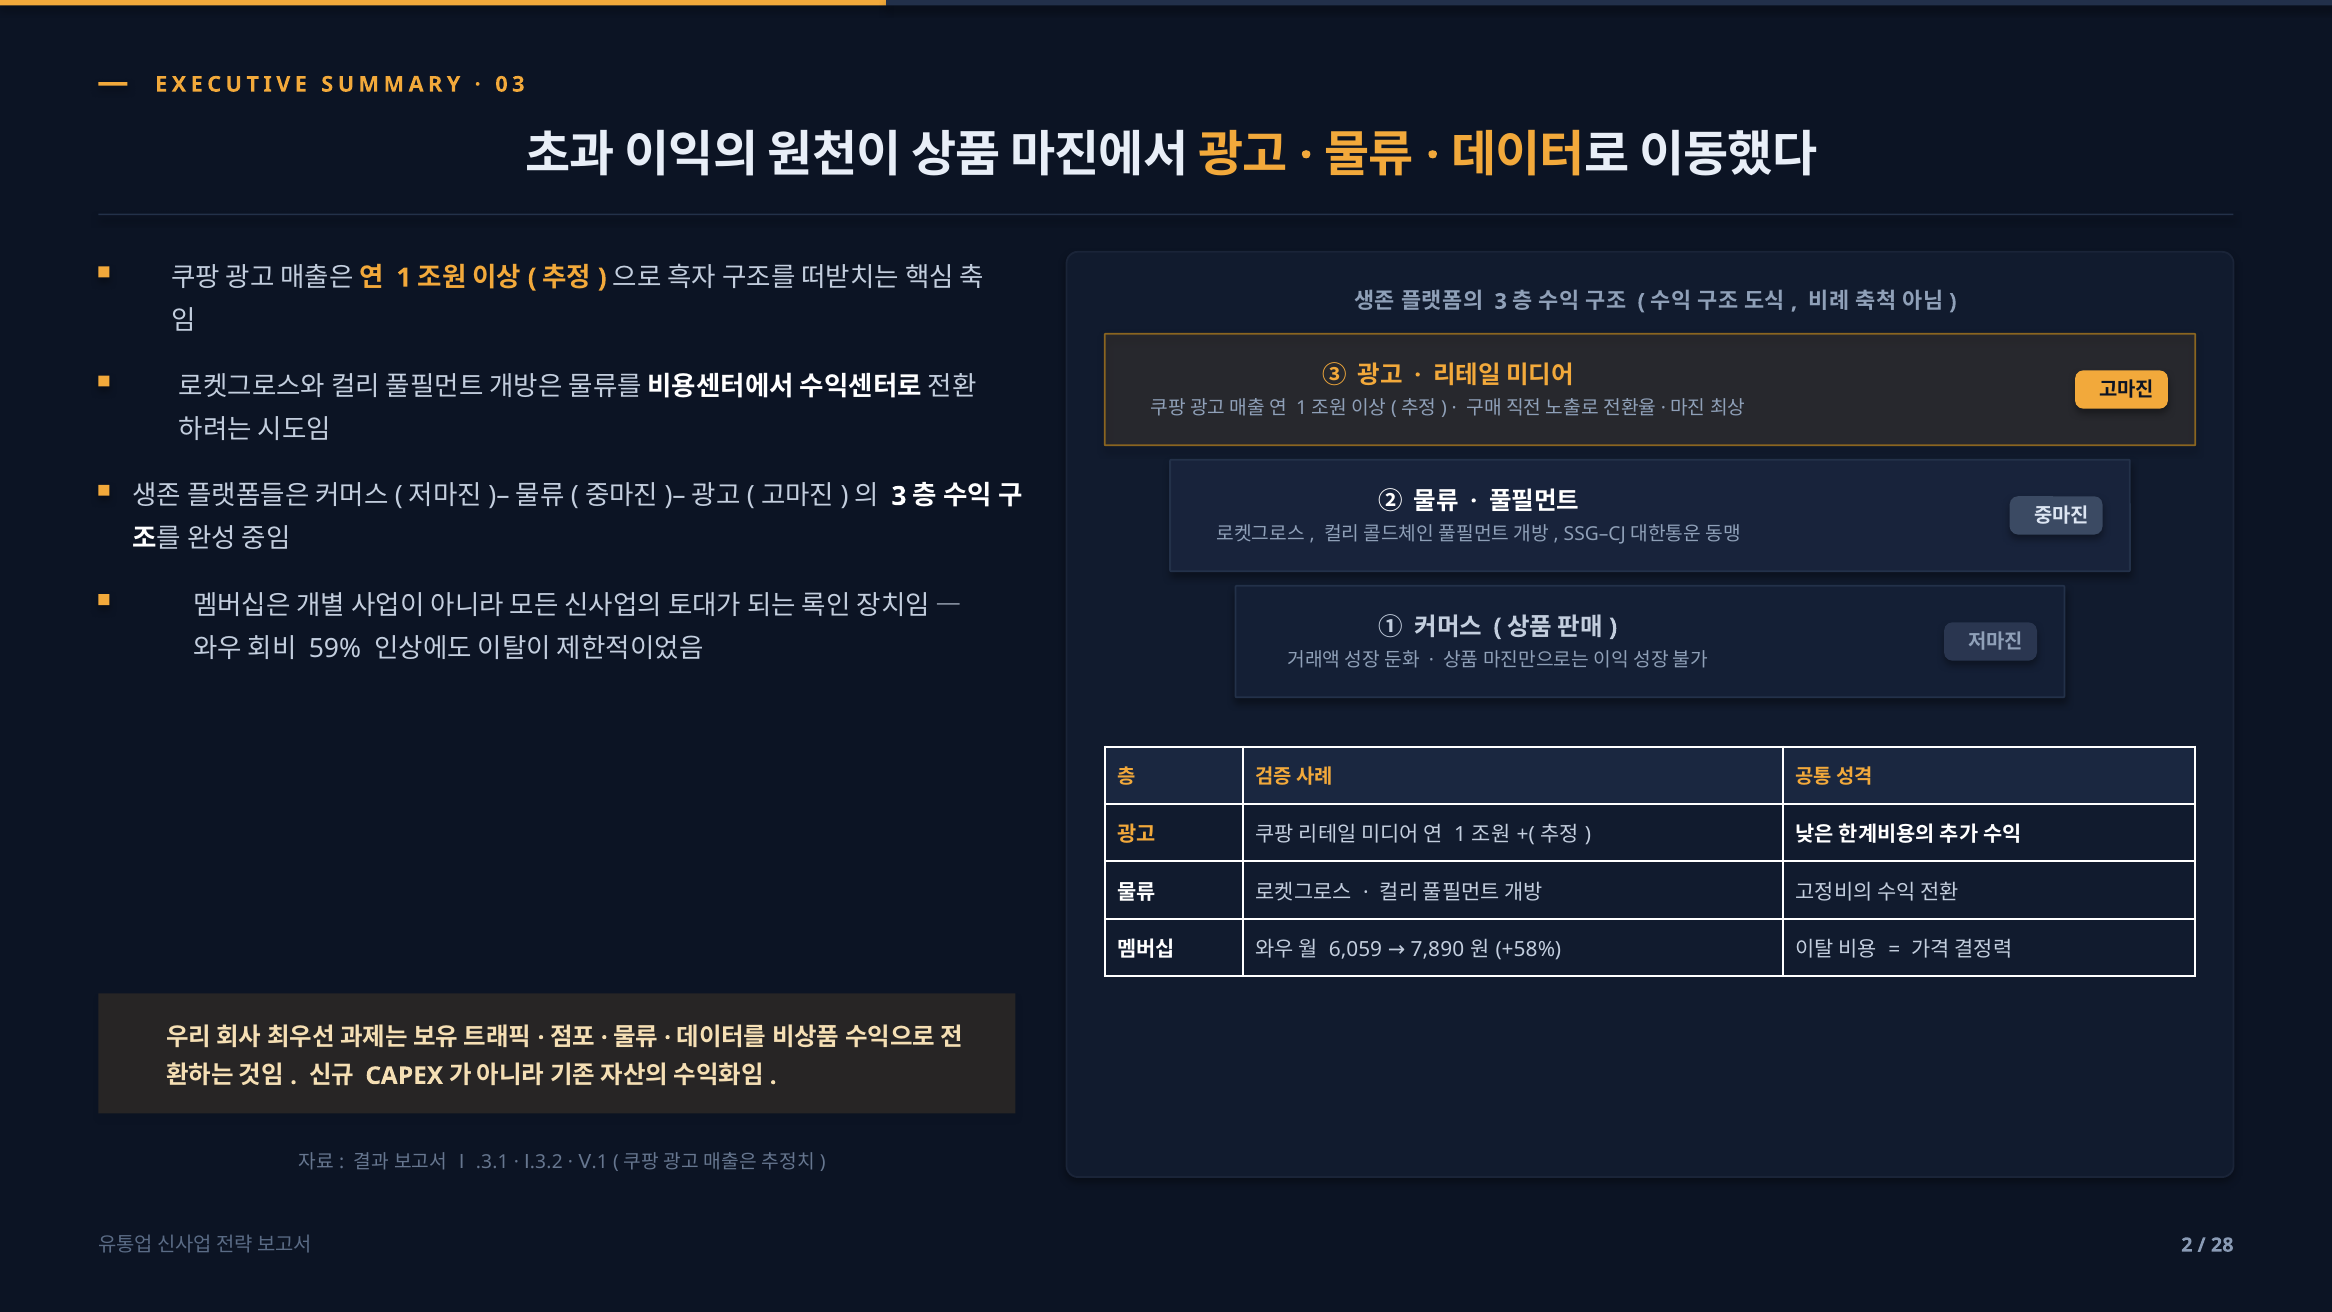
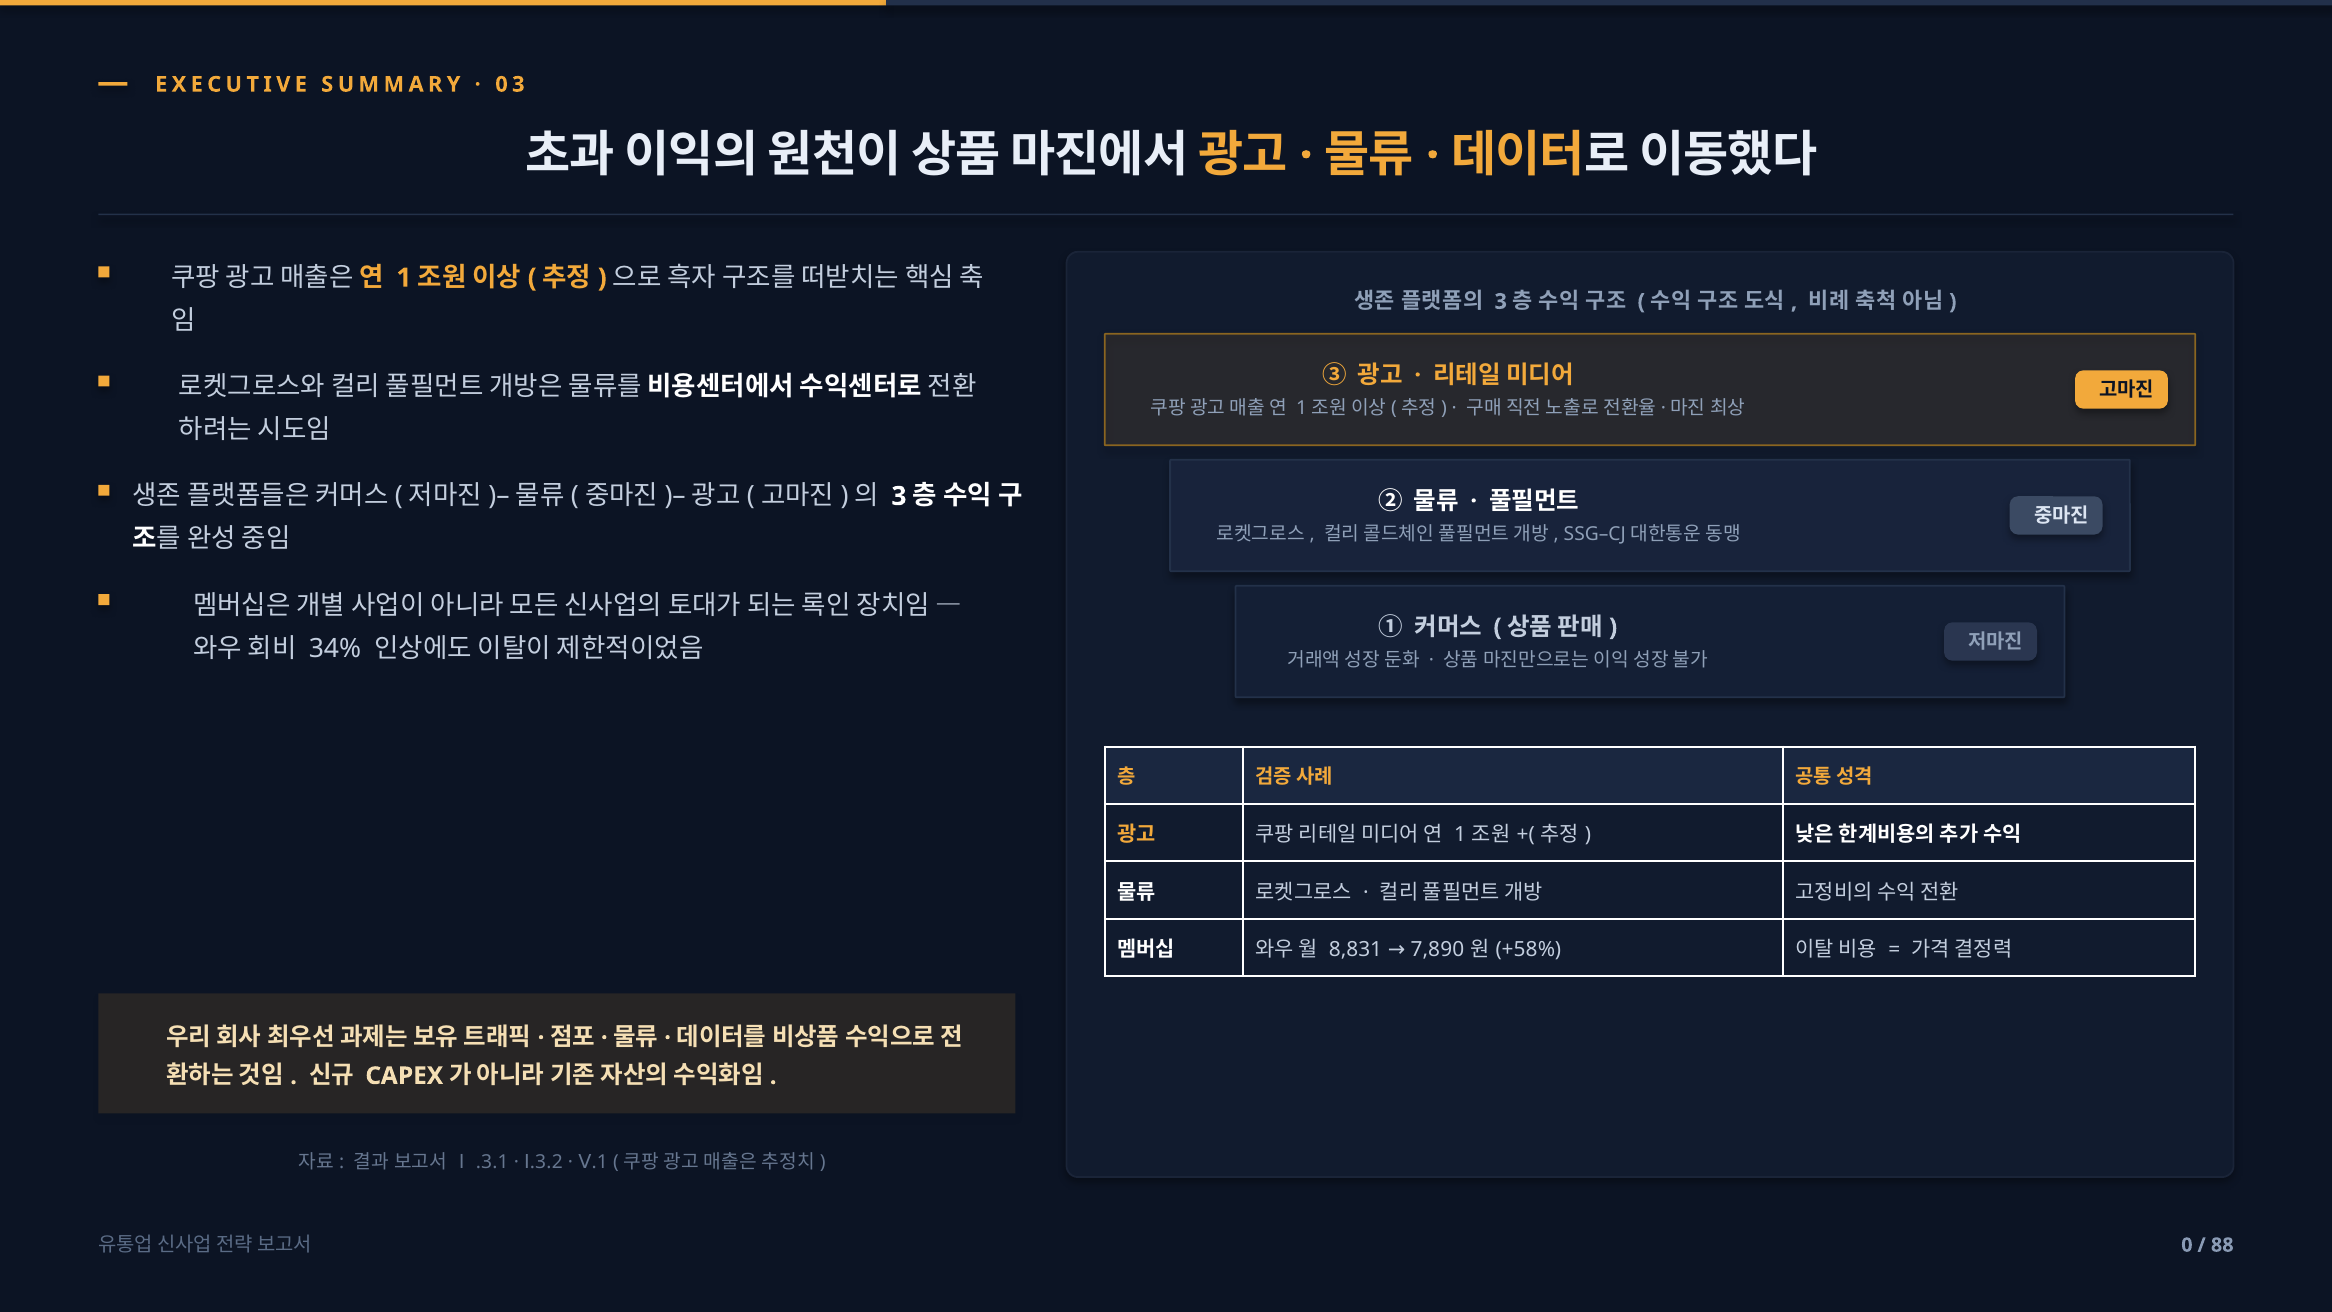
59%: 59% -> 34% (335, 648)
6,059: 6,059 -> 8,831 (1356, 950)
2: 2 -> 0 (2187, 1245)
28: 28 -> 88 (2222, 1245)
